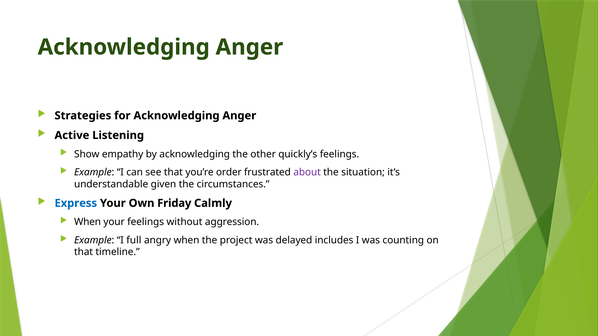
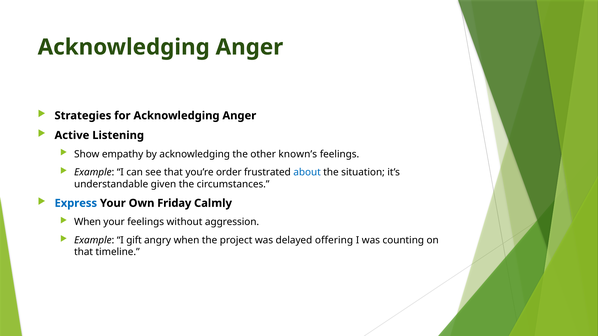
quickly’s: quickly’s -> known’s (298, 154)
about colour: purple -> blue (307, 172)
full: full -> gift (134, 240)
includes: includes -> offering (334, 240)
